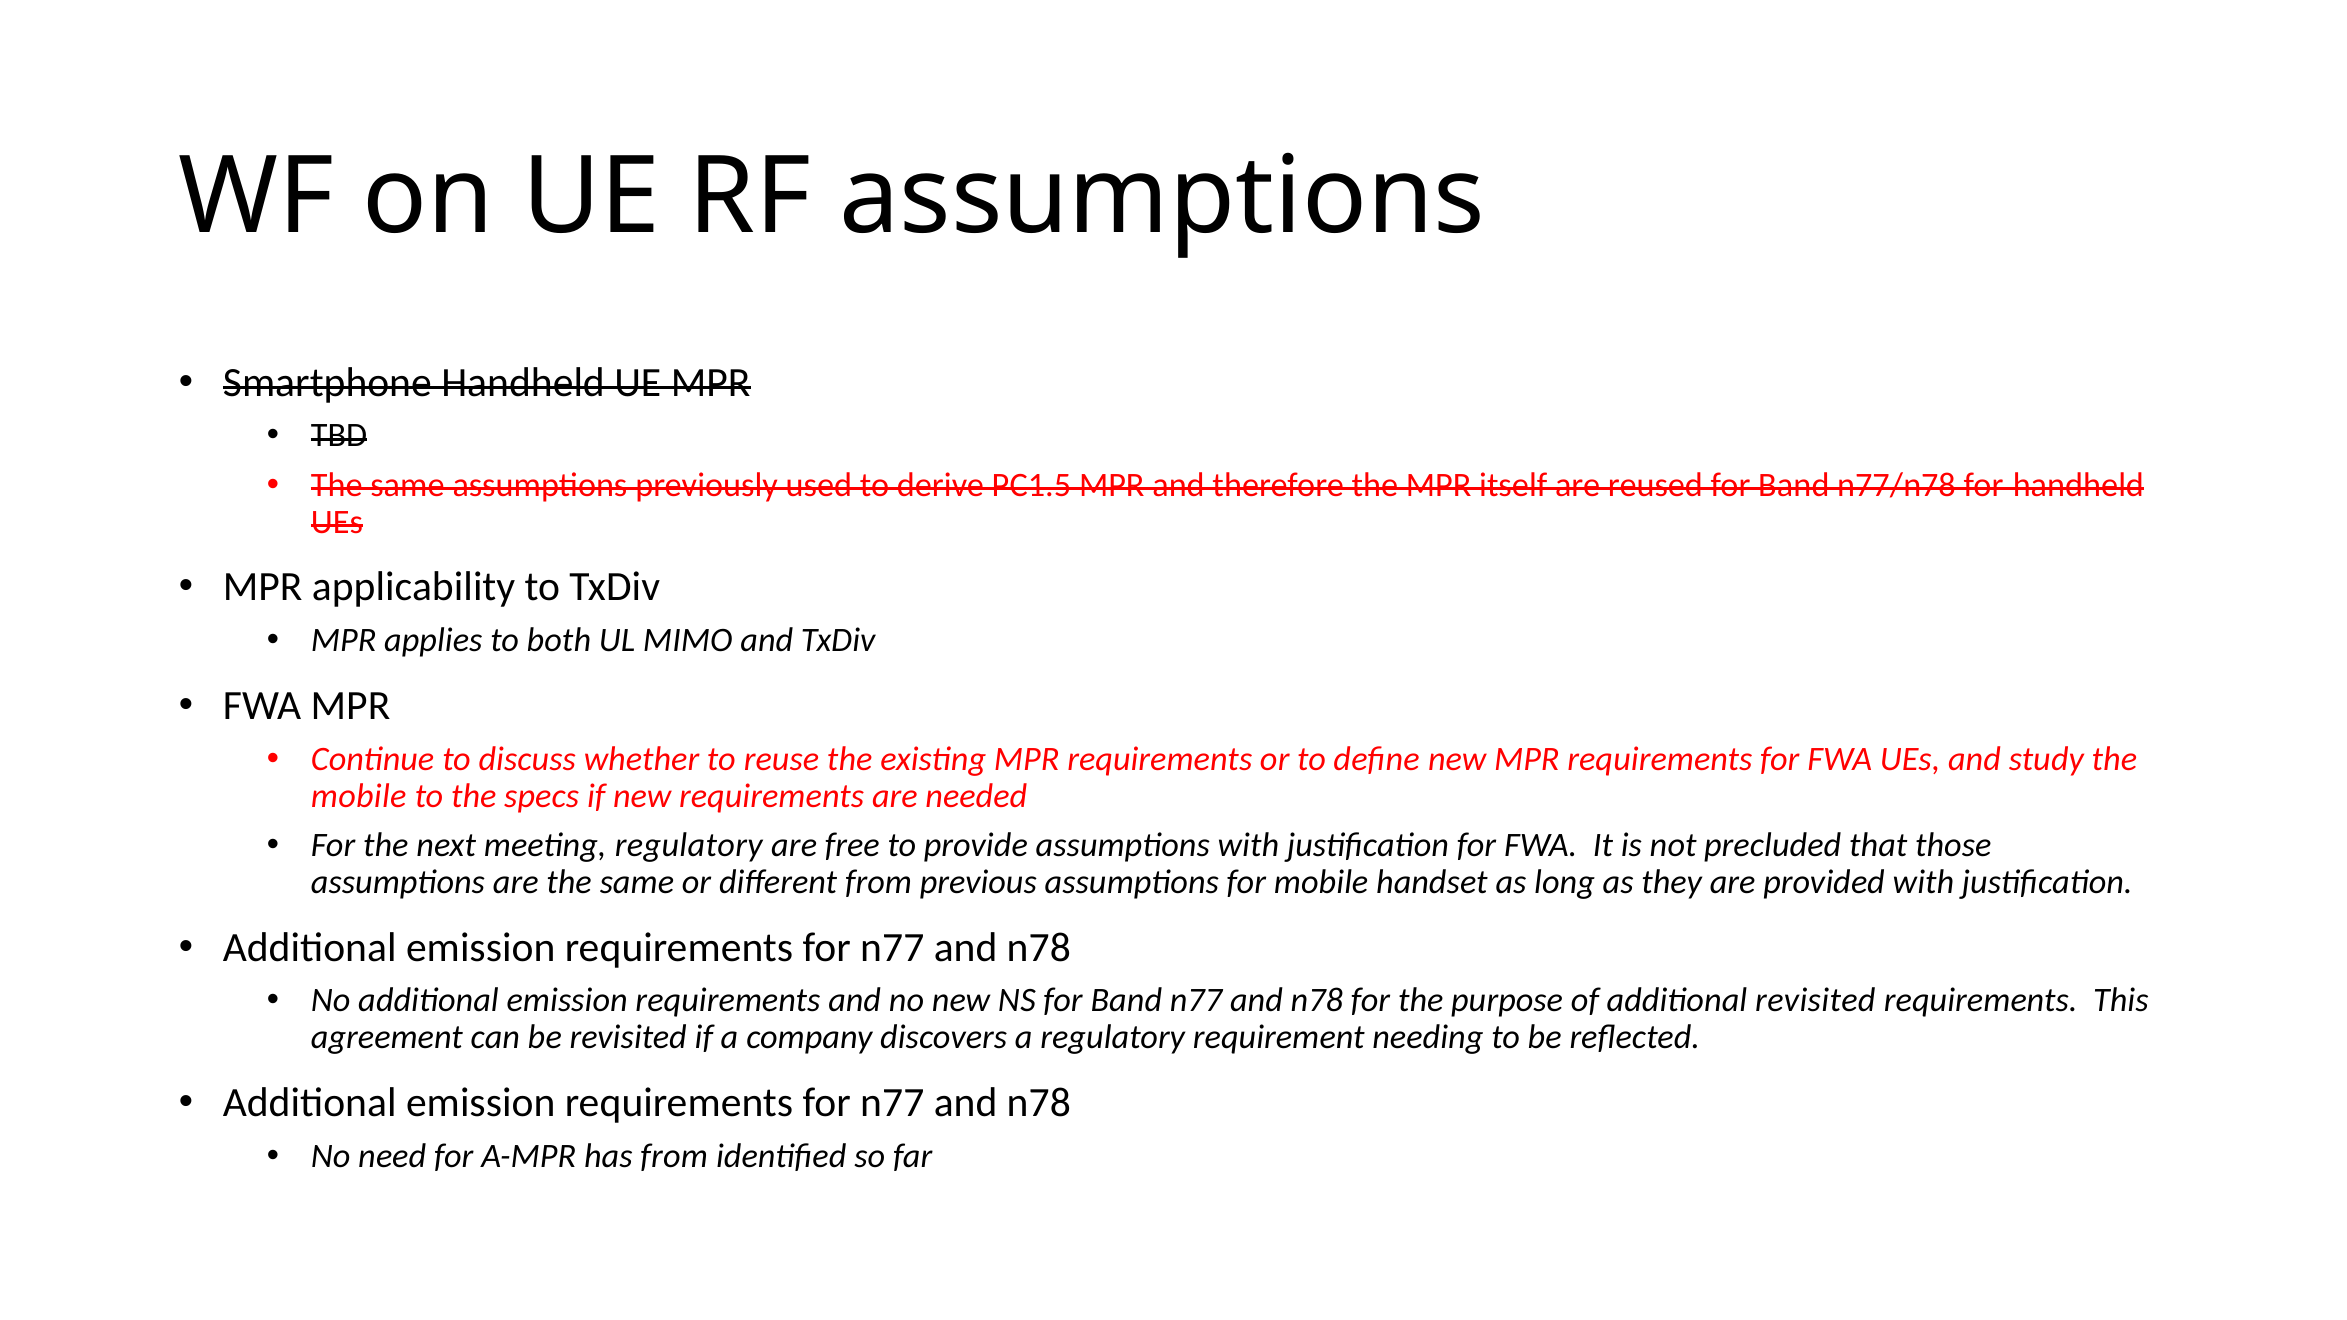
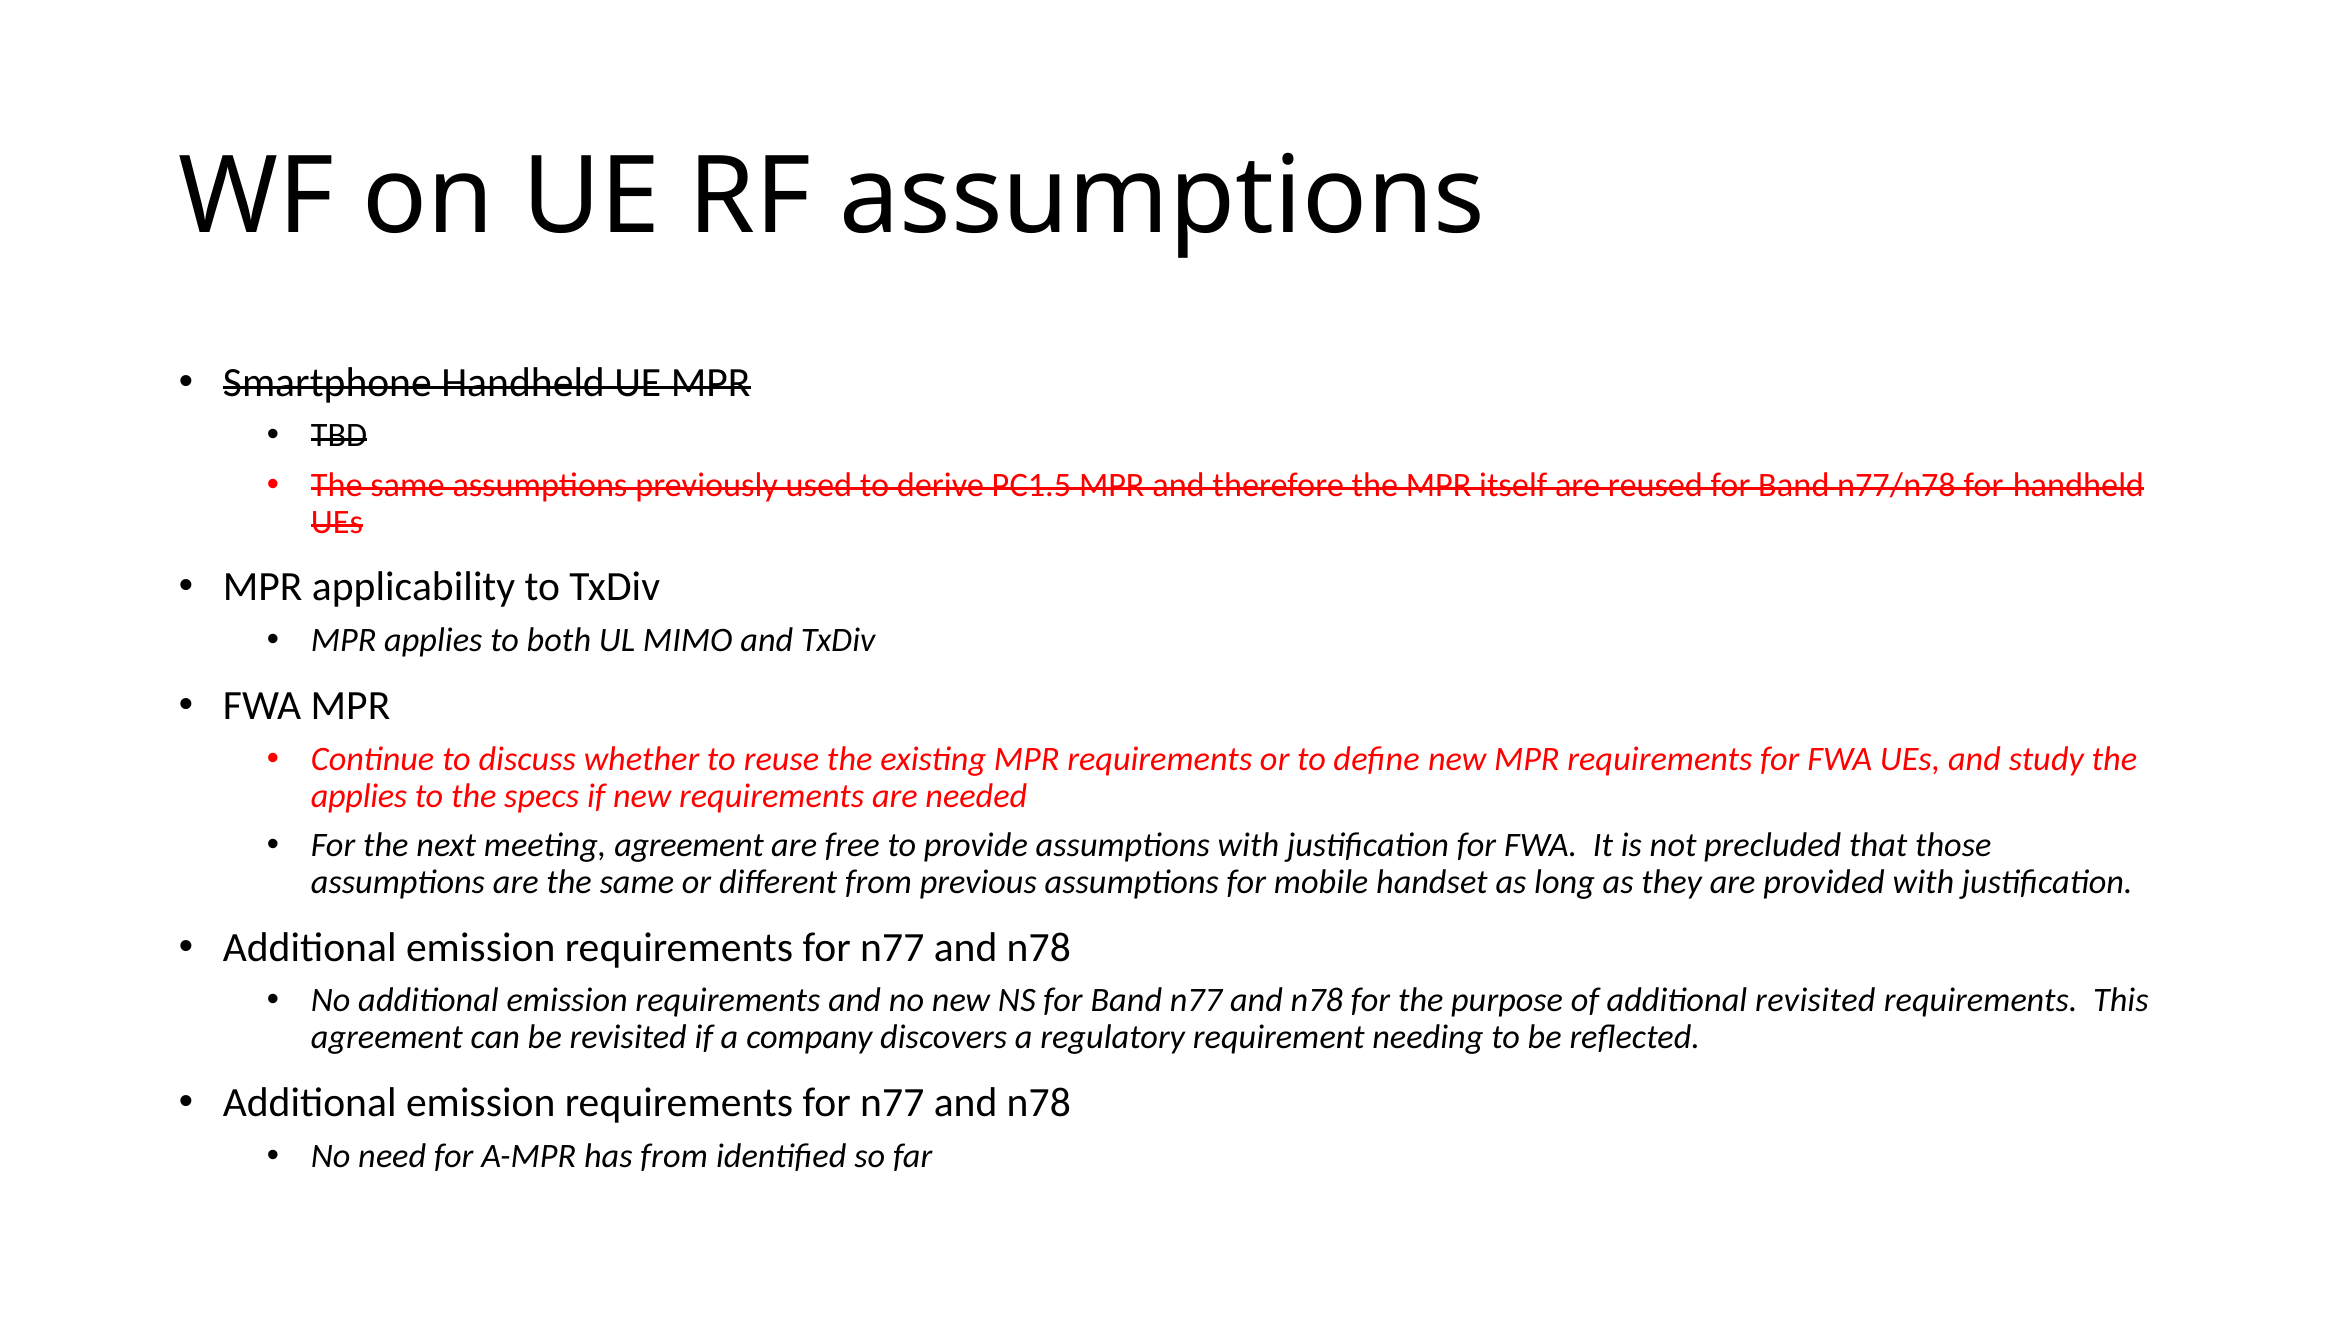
mobile: mobile -> applies (359, 796)
meeting regulatory: regulatory -> agreement (689, 845)
